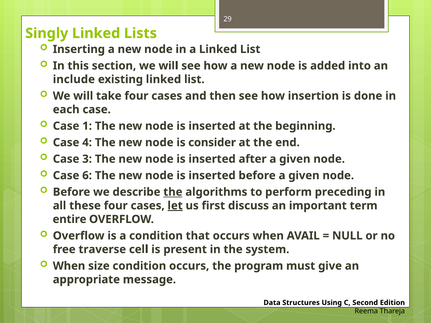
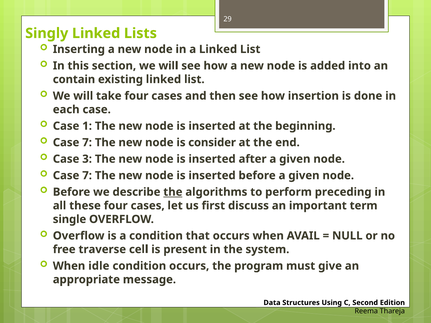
include: include -> contain (74, 79)
4: 4 -> 7 (87, 143)
6: 6 -> 7 (87, 176)
let underline: present -> none (175, 206)
entire: entire -> single (70, 219)
size: size -> idle (99, 266)
